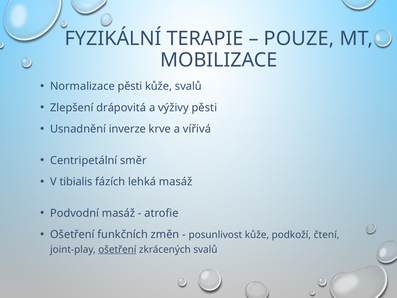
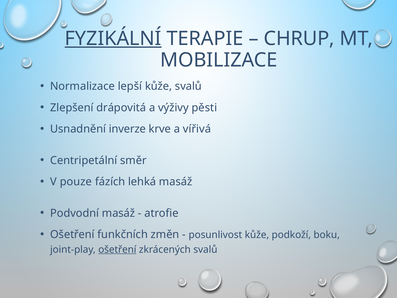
FYZIKÁLNÍ underline: none -> present (113, 38)
POUZE: POUZE -> CHRUP (299, 38)
Normalizace pěsti: pěsti -> lepší (130, 86)
tibialis: tibialis -> pouze (76, 182)
čtení: čtení -> boku (327, 235)
